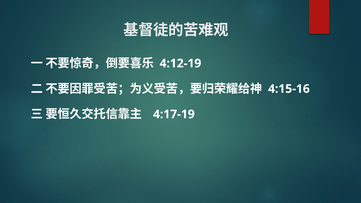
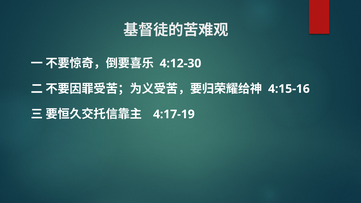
4:12-19: 4:12-19 -> 4:12-30 (180, 63)
